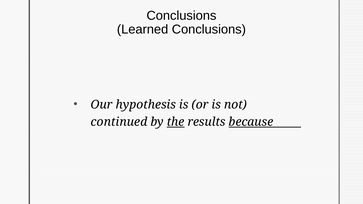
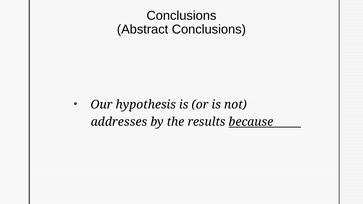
Learned: Learned -> Abstract (143, 29)
continued: continued -> addresses (119, 122)
the underline: present -> none (176, 122)
